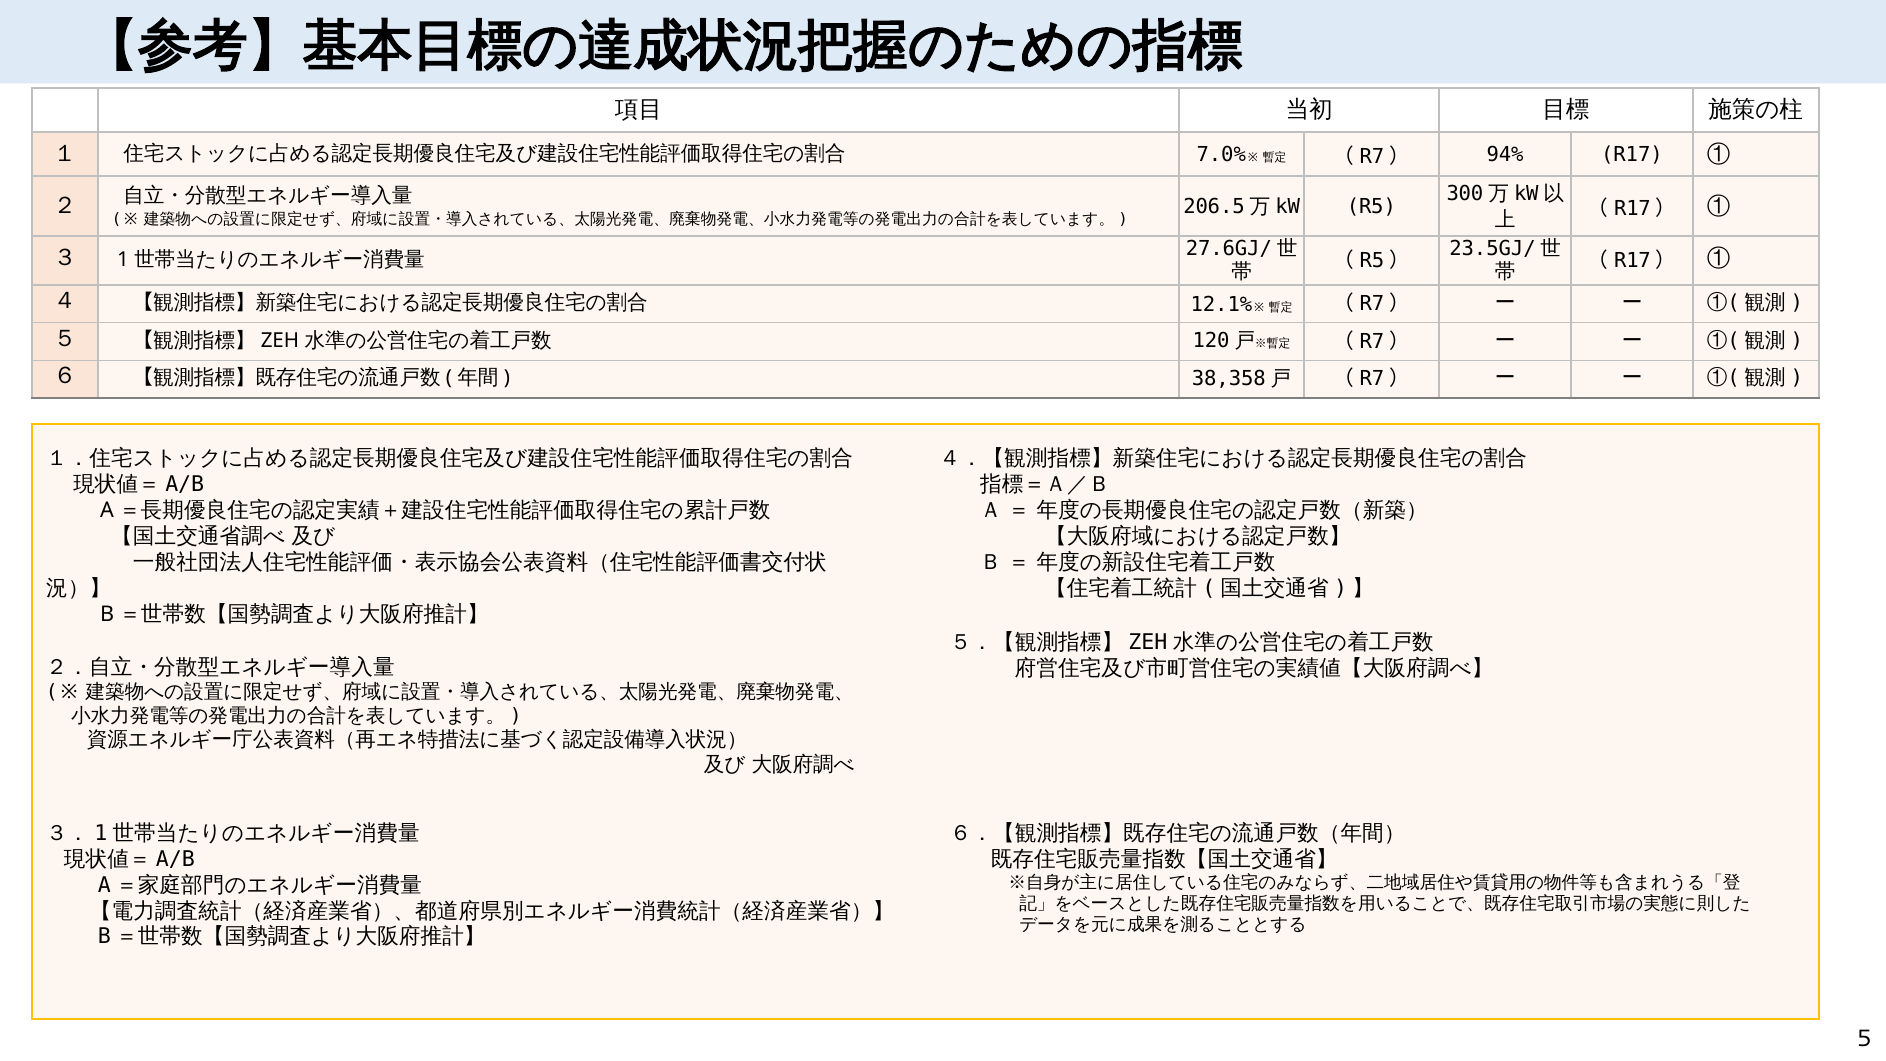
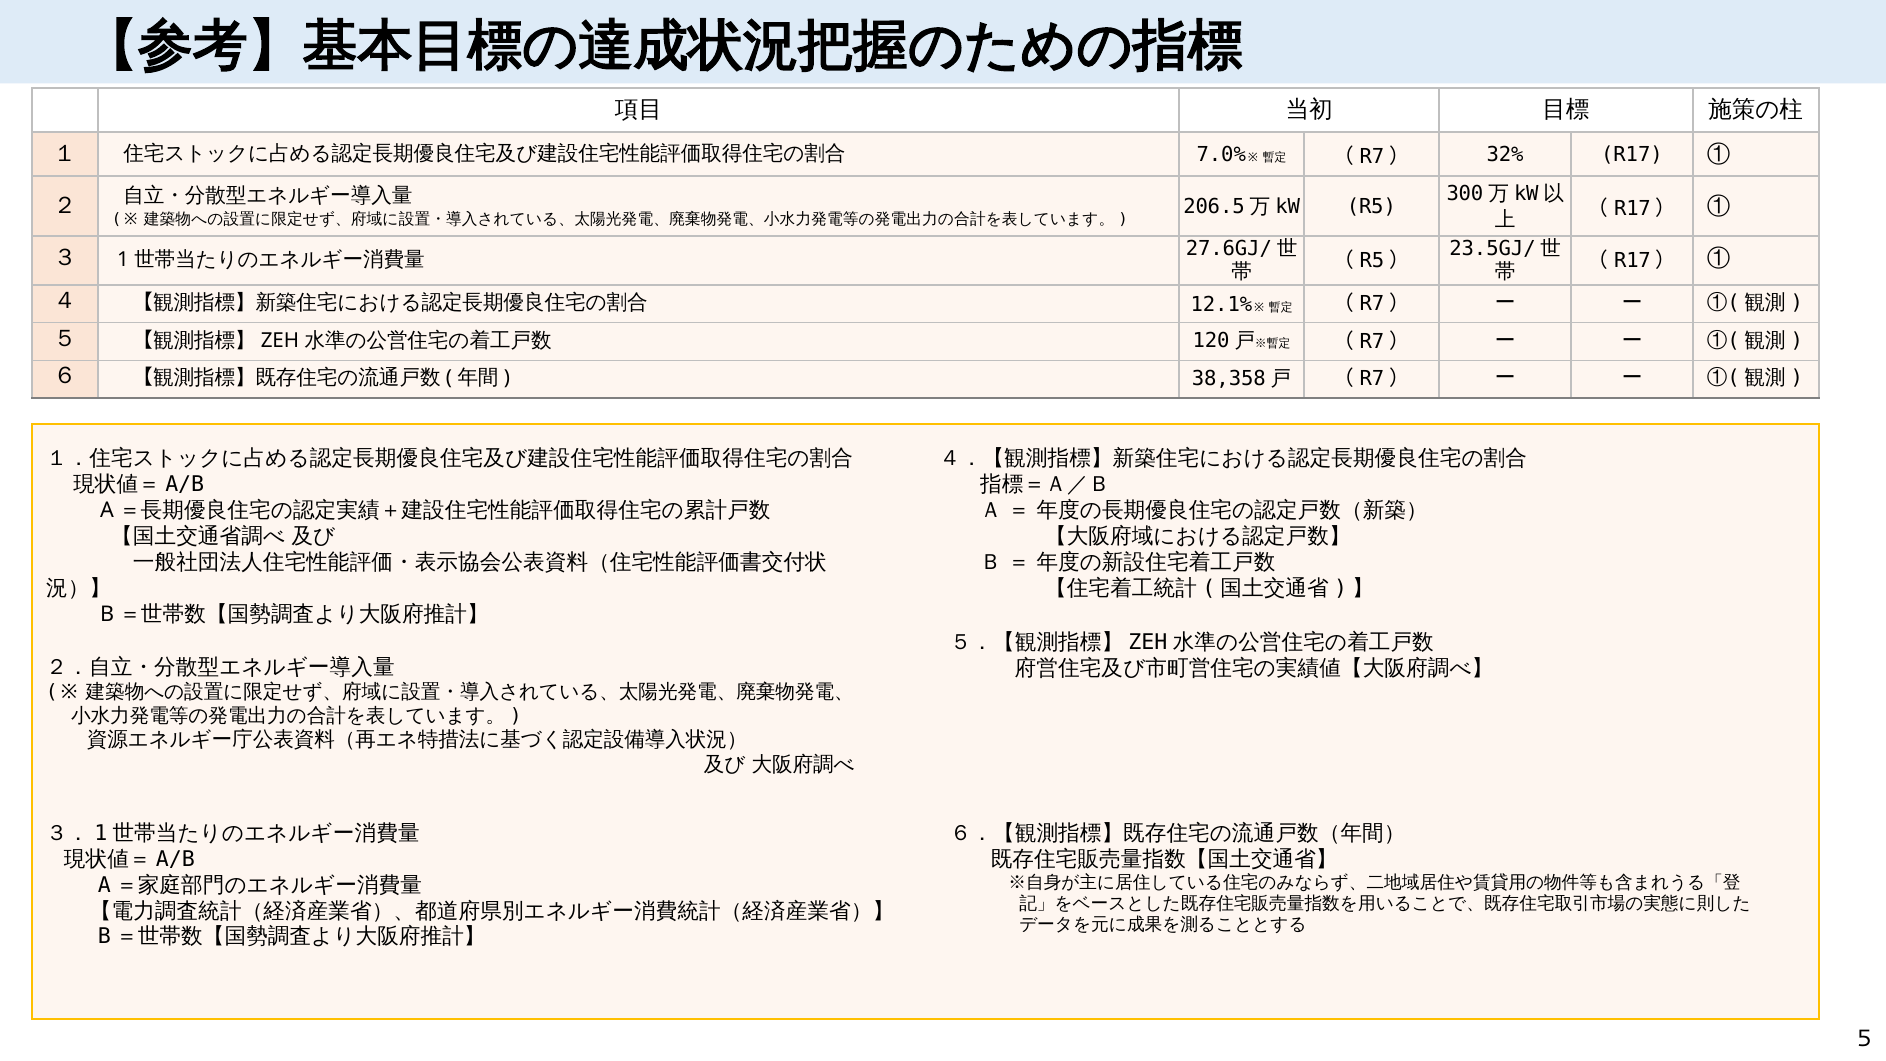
94%: 94% -> 32% (1505, 155)
